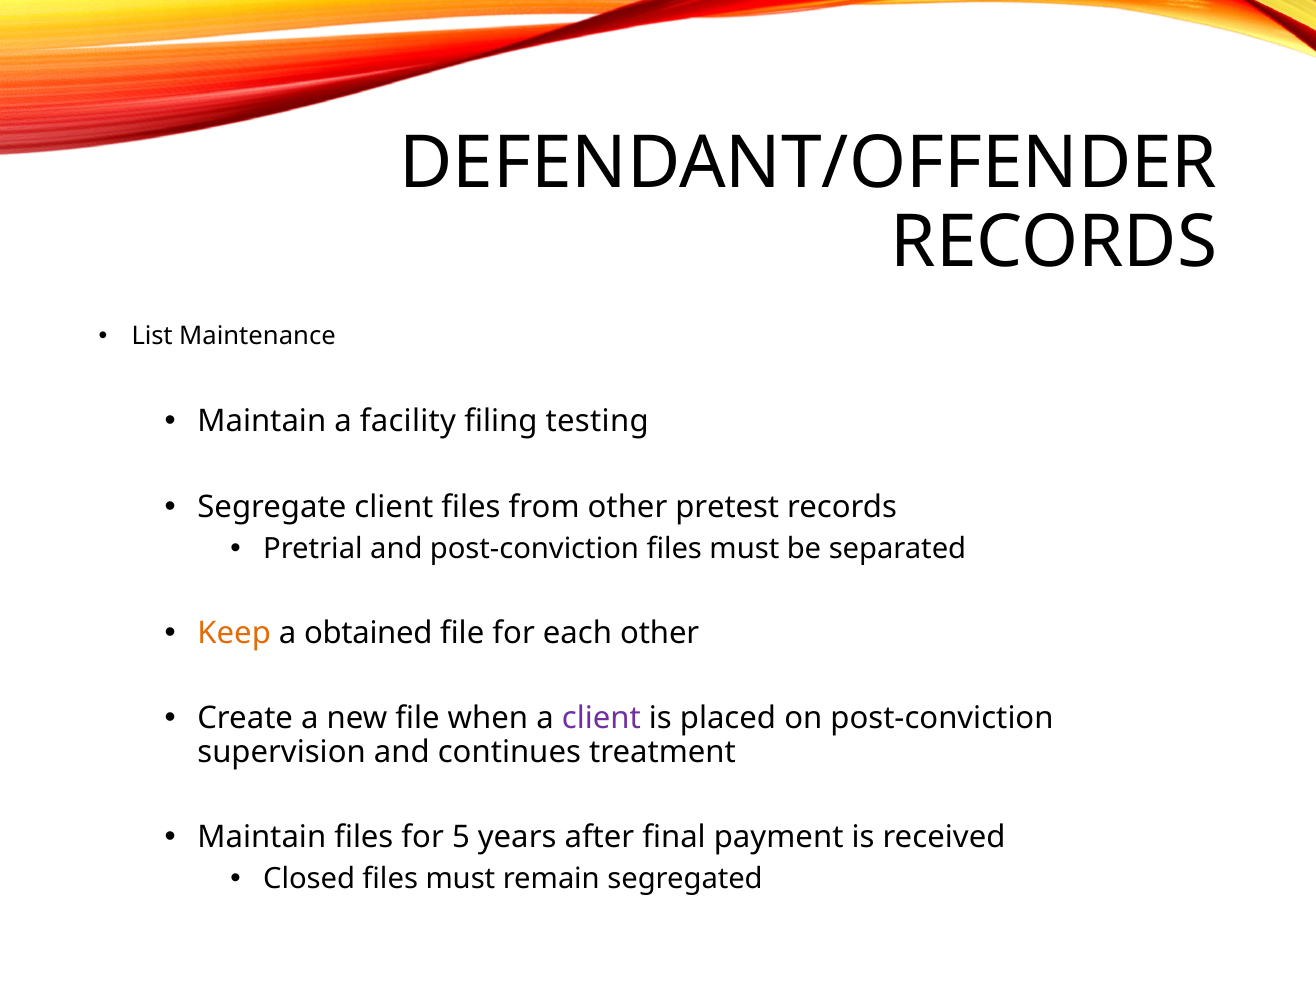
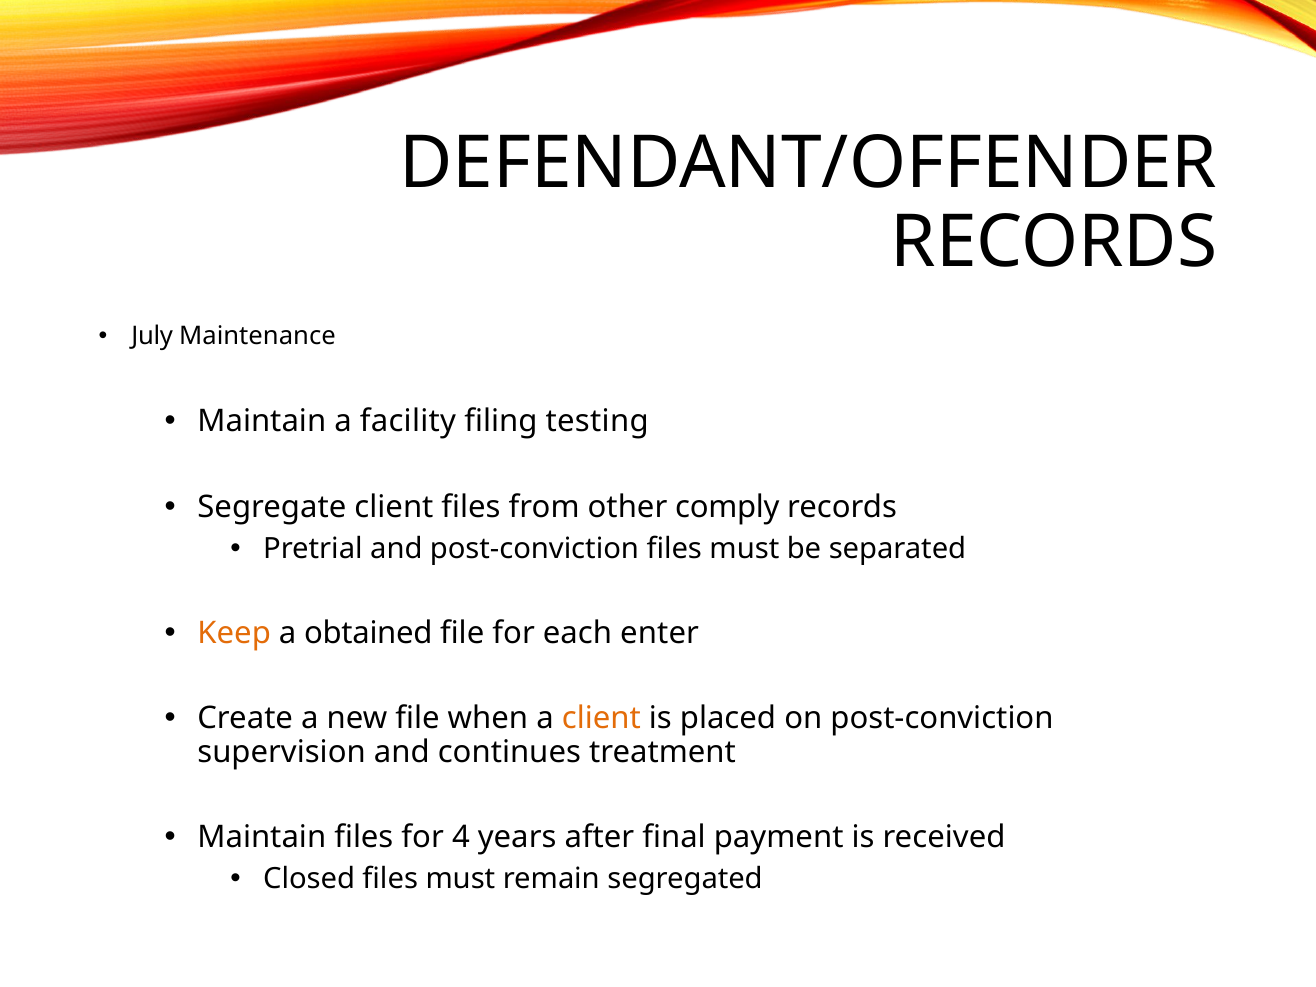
List: List -> July (152, 336)
pretest: pretest -> comply (727, 507)
each other: other -> enter (660, 633)
client colour: purple -> orange (601, 719)
5: 5 -> 4 (461, 837)
